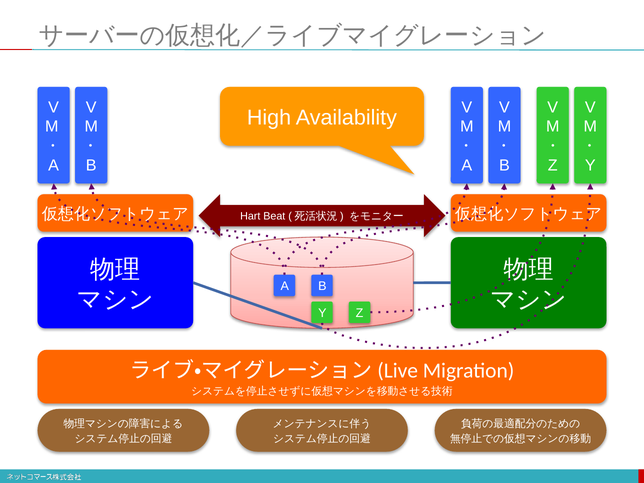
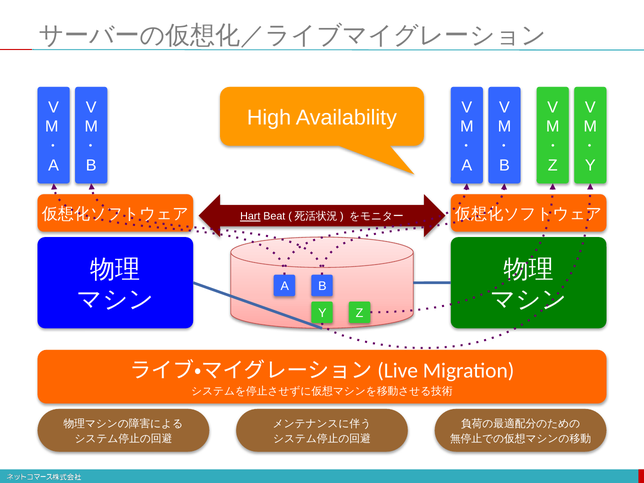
Hart underline: none -> present (250, 216)
